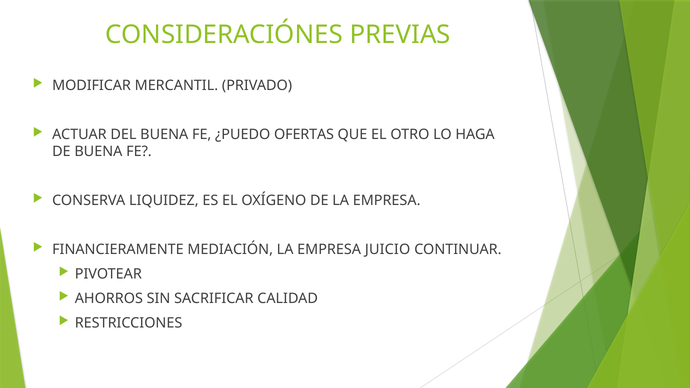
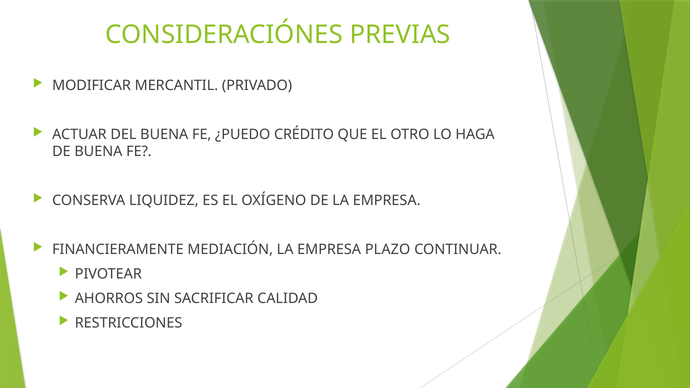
OFERTAS: OFERTAS -> CRÉDITO (304, 134)
JUICIO: JUICIO -> PLAZO (388, 250)
